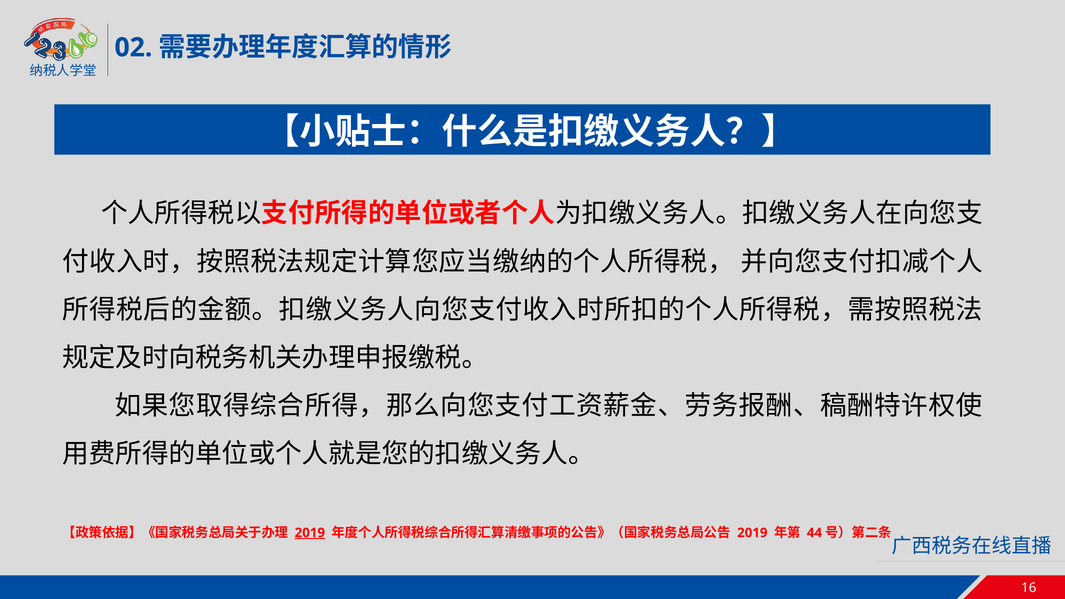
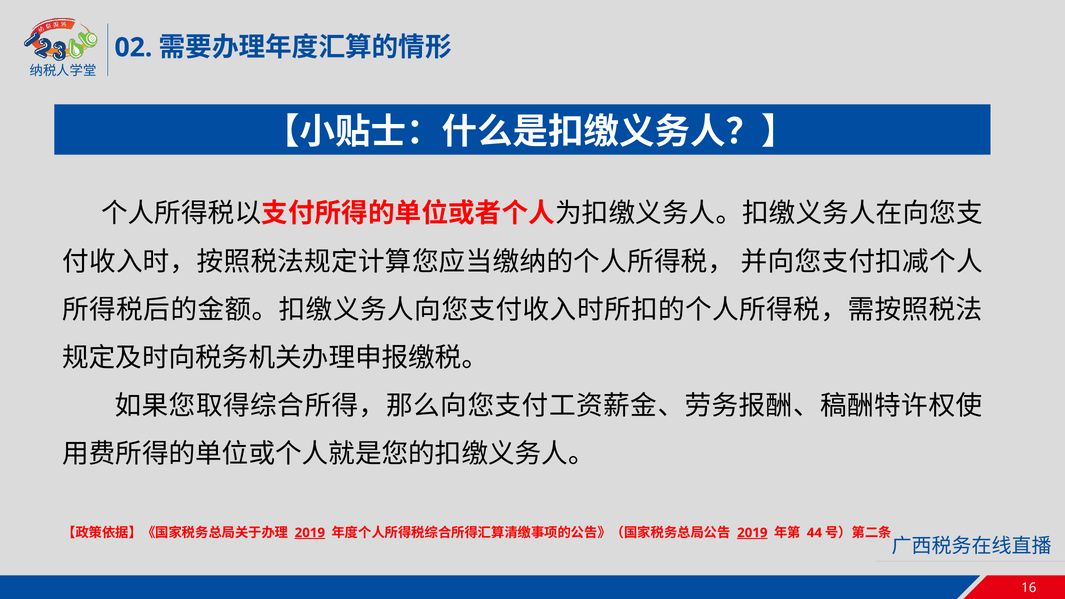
2019 underline: none -> present (752, 533)
